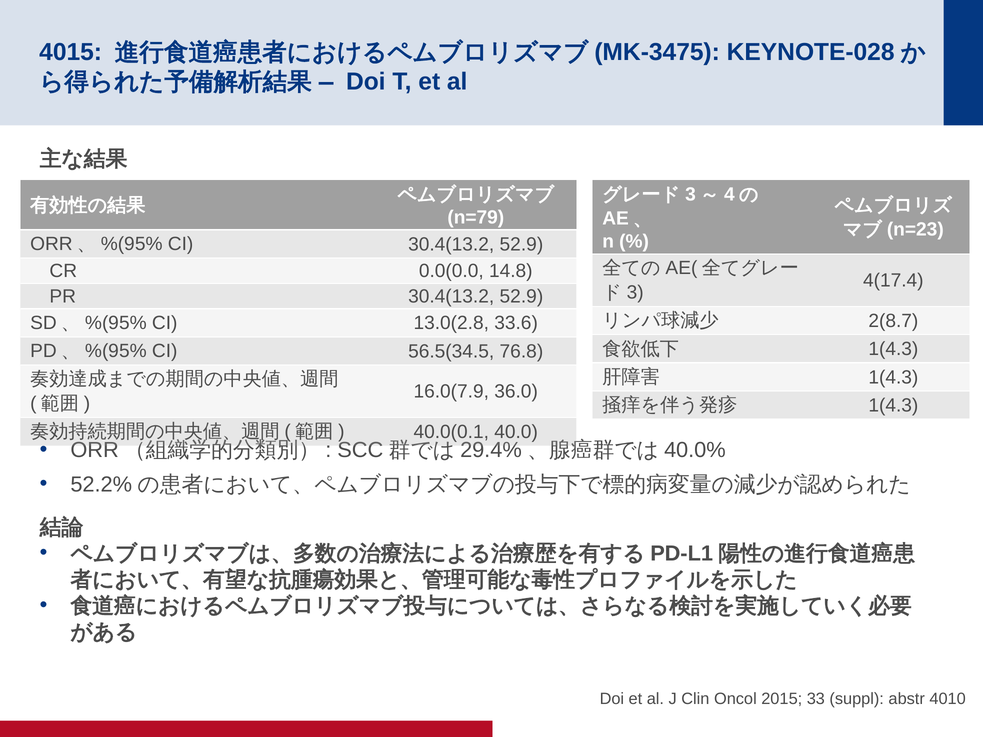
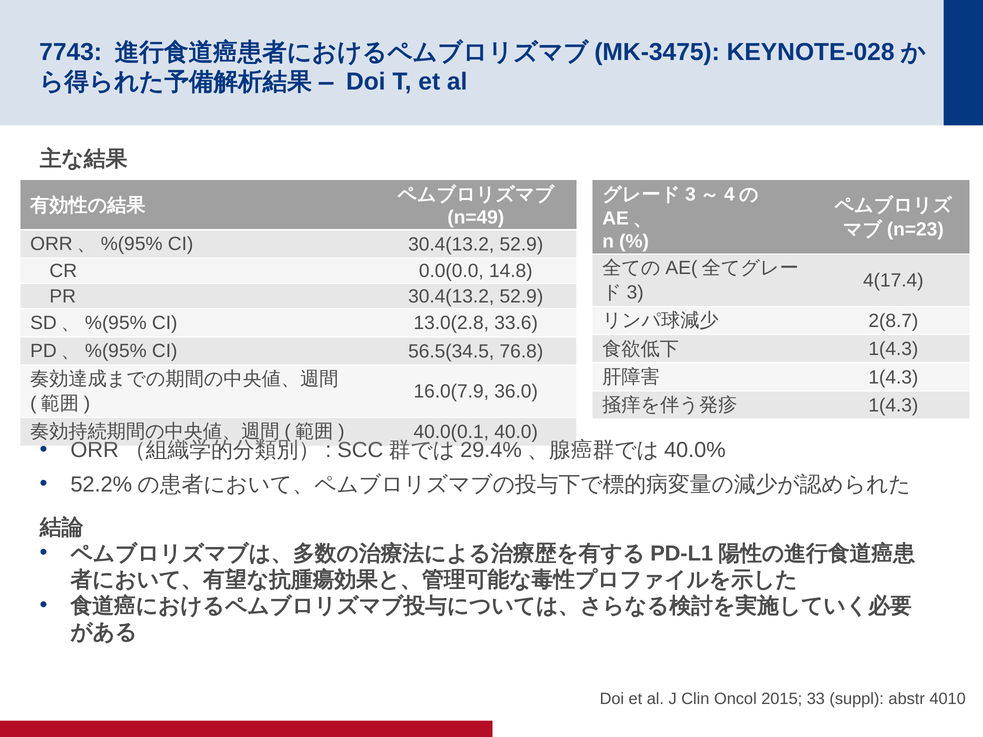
4015: 4015 -> 7743 (71, 52)
n=79: n=79 -> n=49 (476, 217)
